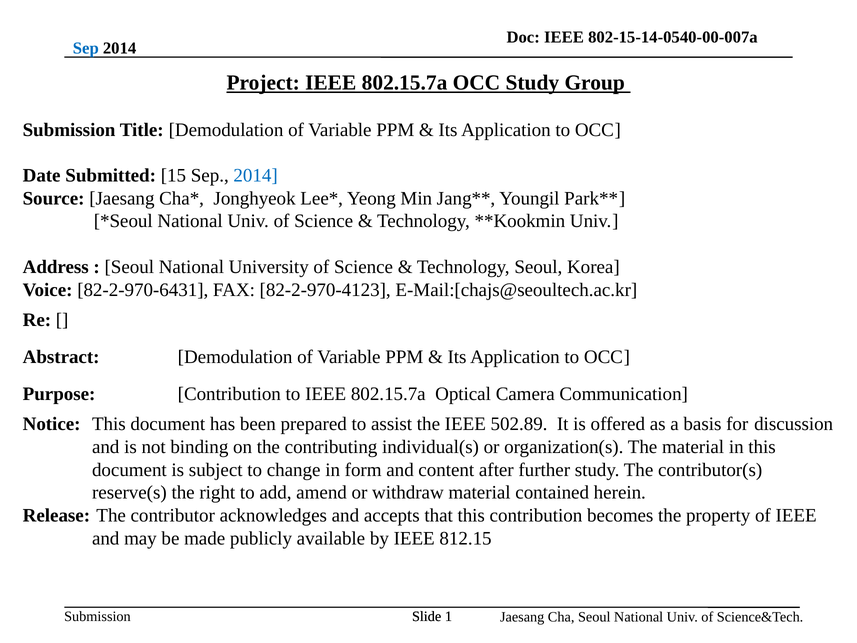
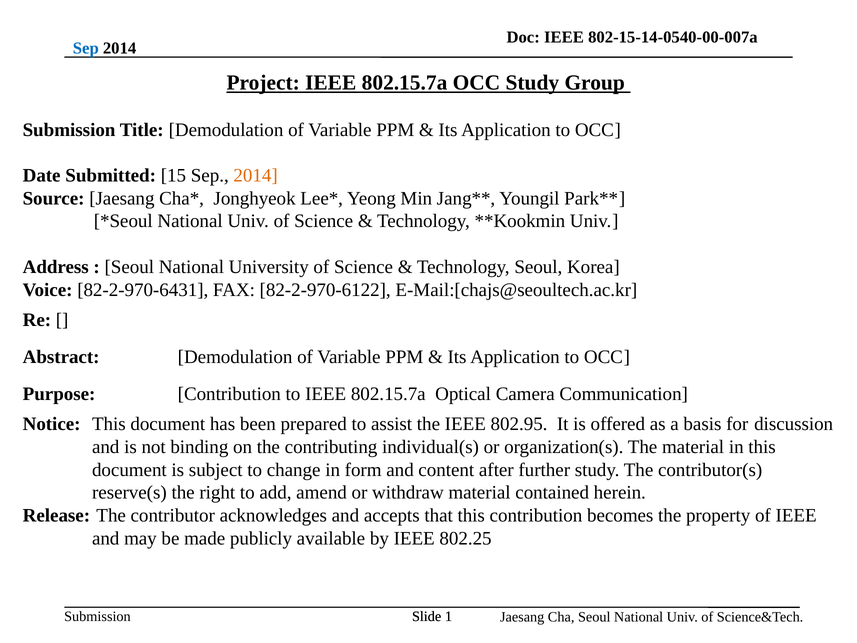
2014 colour: blue -> orange (256, 175)
82-2-970-4123: 82-2-970-4123 -> 82-2-970-6122 (325, 290)
502.89: 502.89 -> 802.95 (519, 424)
812.15: 812.15 -> 802.25 (466, 538)
